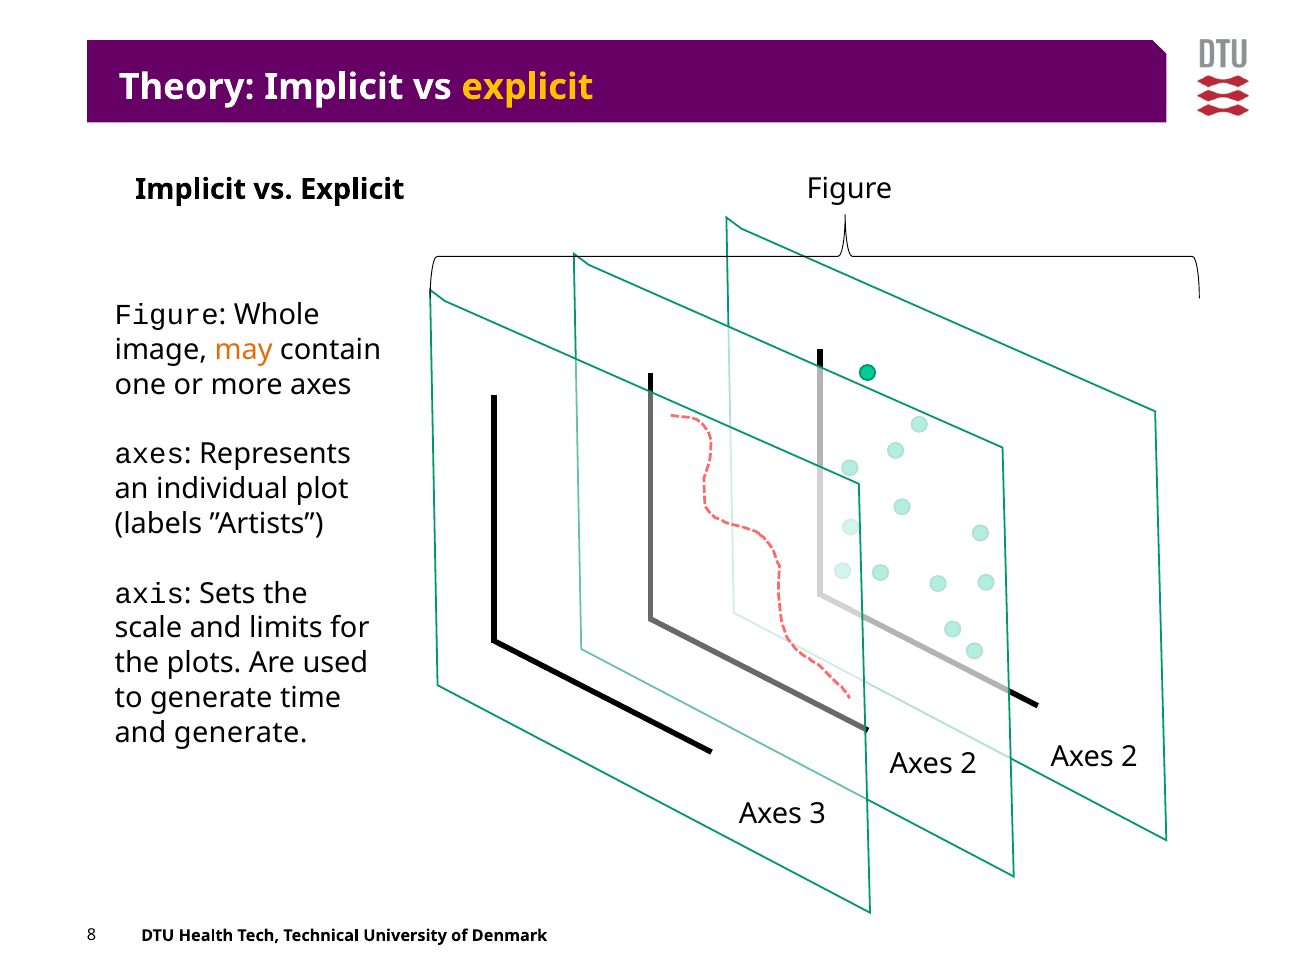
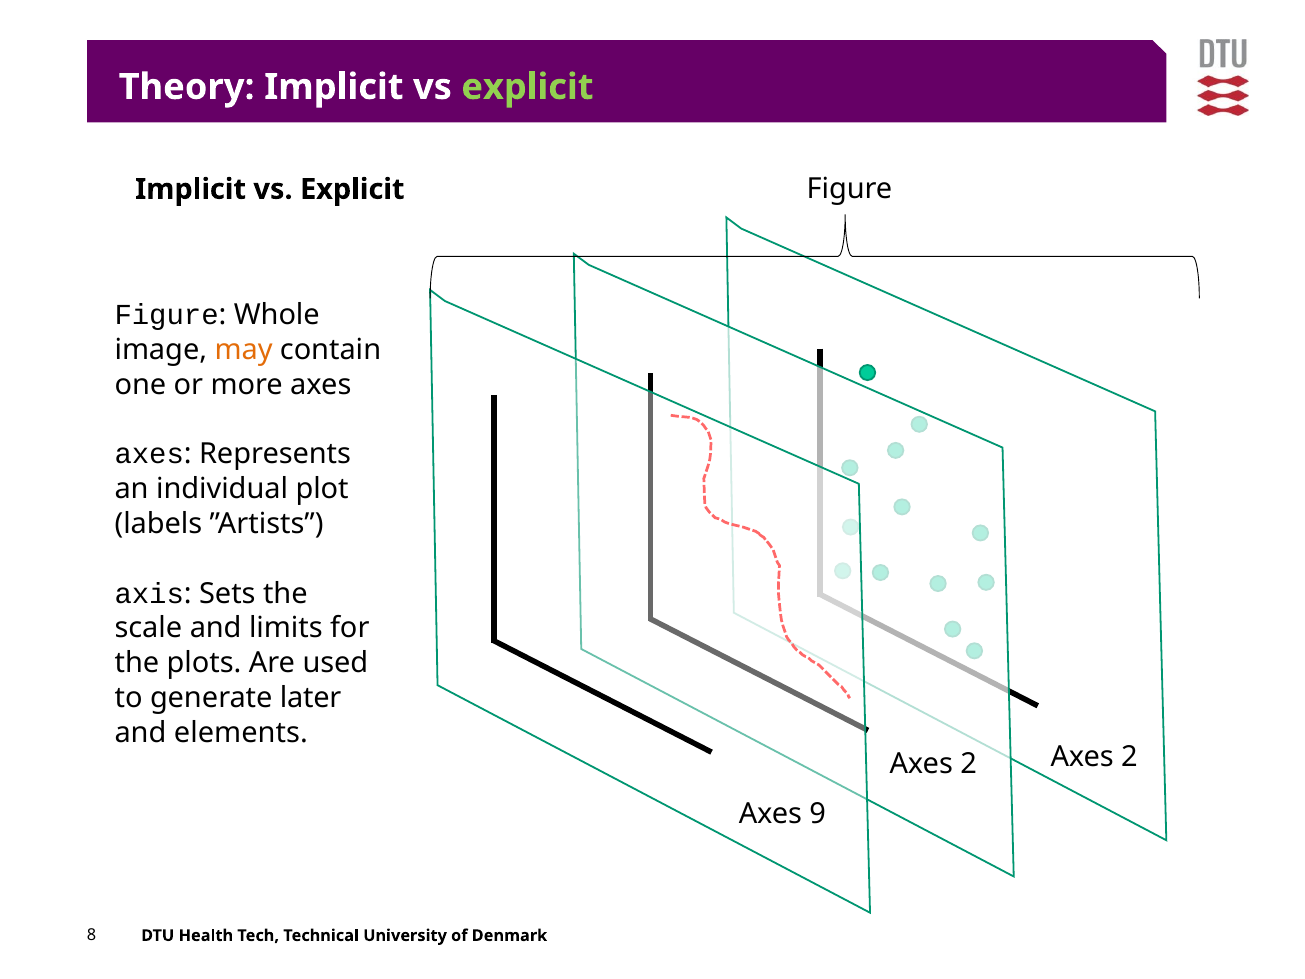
explicit colour: yellow -> light green (527, 87)
time: time -> later (311, 698)
and generate: generate -> elements (241, 732)
3: 3 -> 9 (818, 814)
